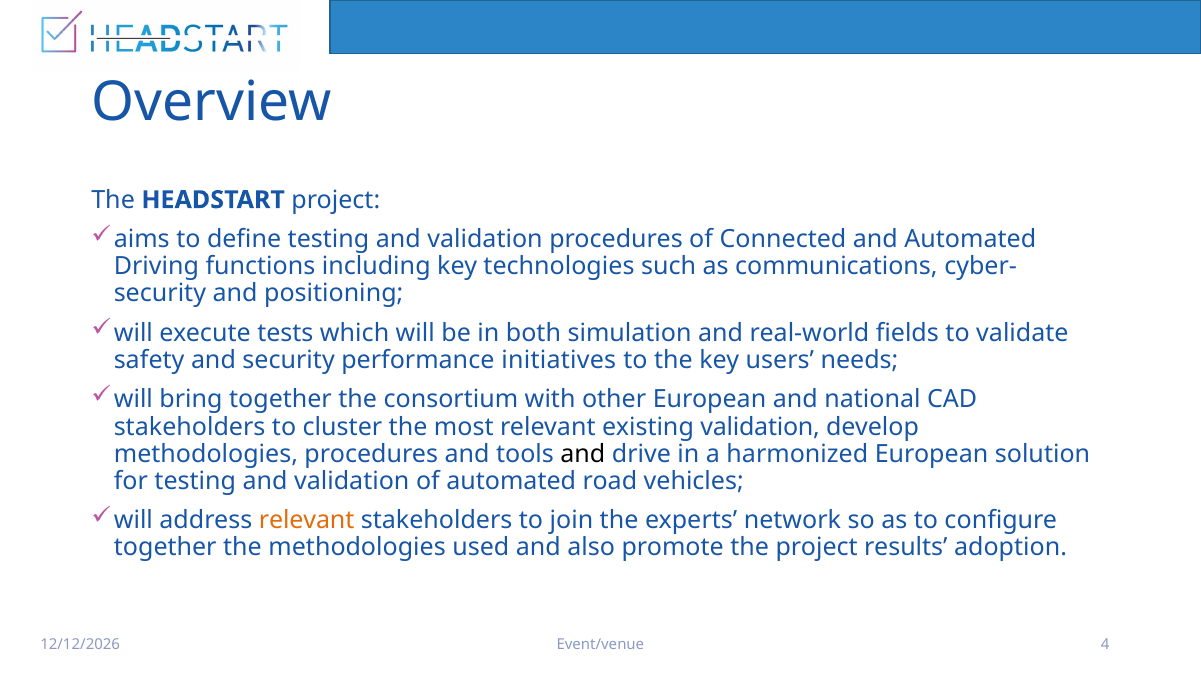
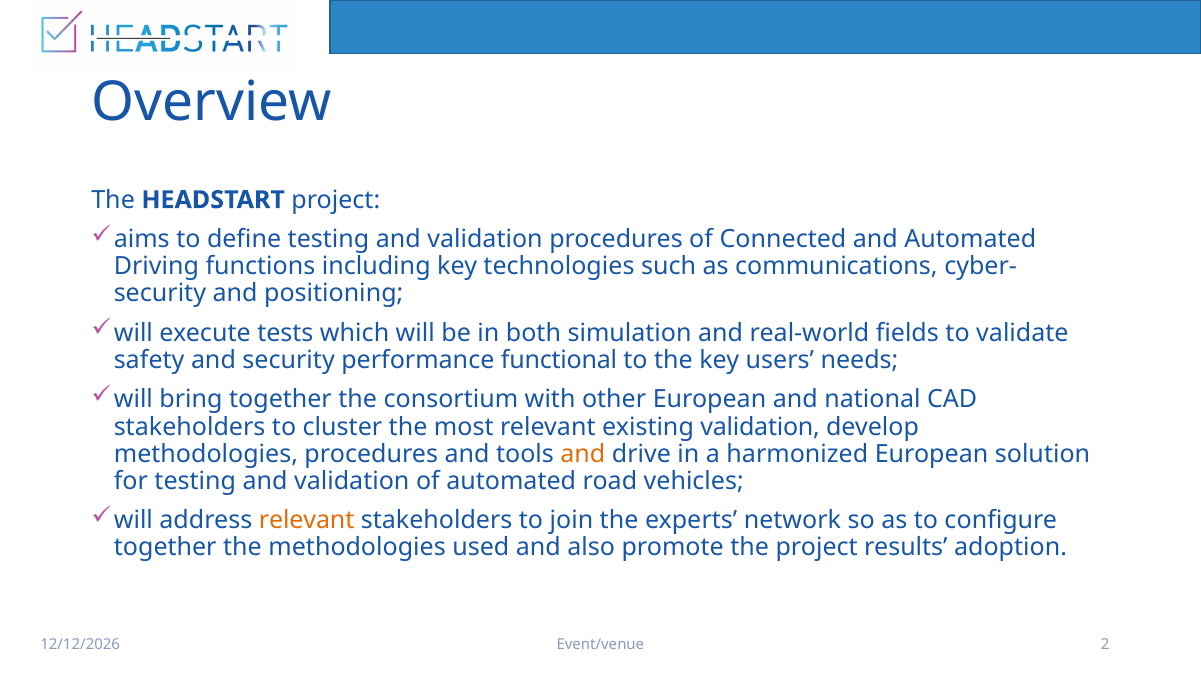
initiatives: initiatives -> functional (559, 360)
and colour: black -> orange (583, 453)
4: 4 -> 2 (1105, 644)
